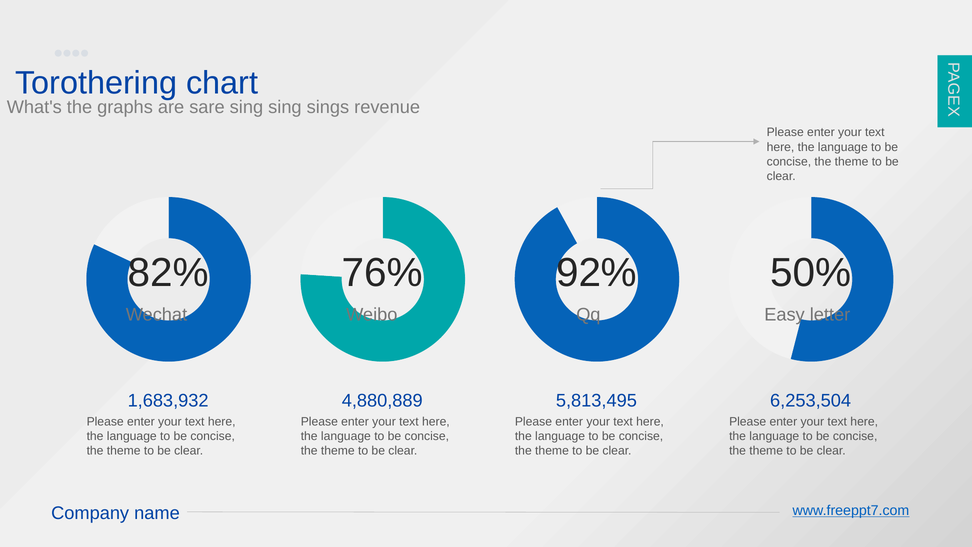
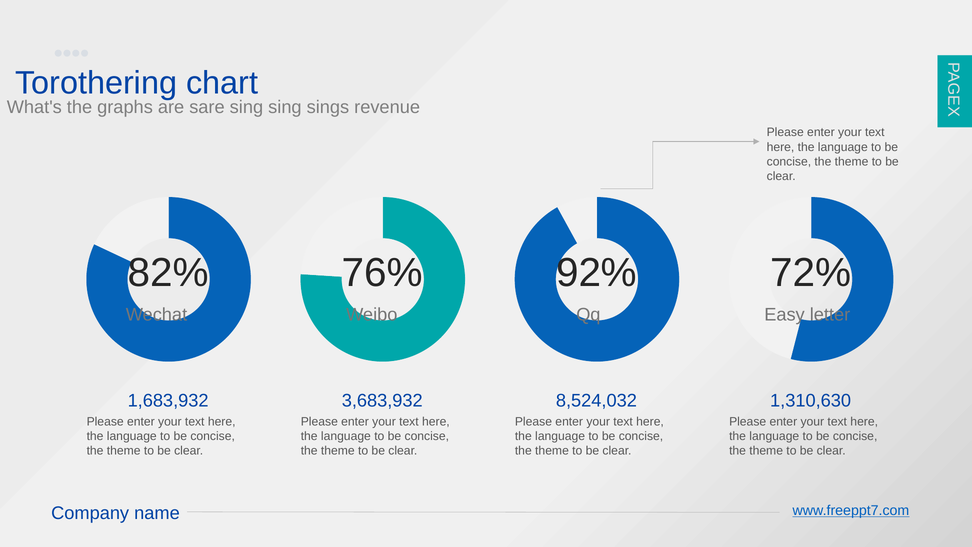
50%: 50% -> 72% (811, 273)
4,880,889: 4,880,889 -> 3,683,932 (382, 400)
5,813,495: 5,813,495 -> 8,524,032 (596, 400)
6,253,504: 6,253,504 -> 1,310,630 (811, 400)
